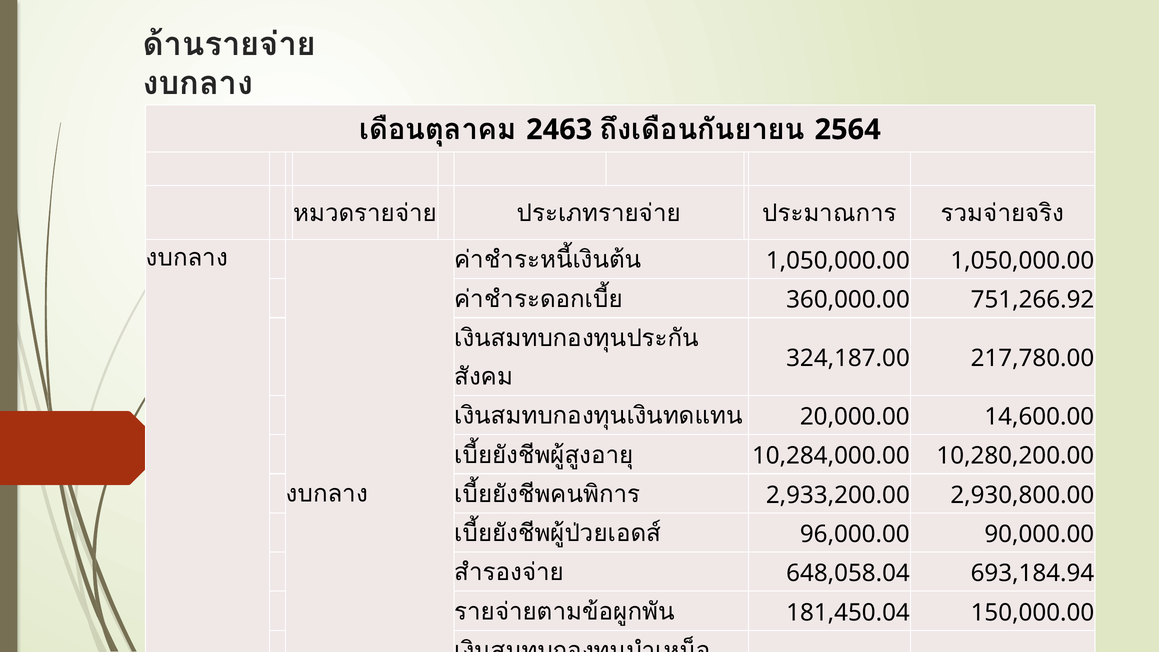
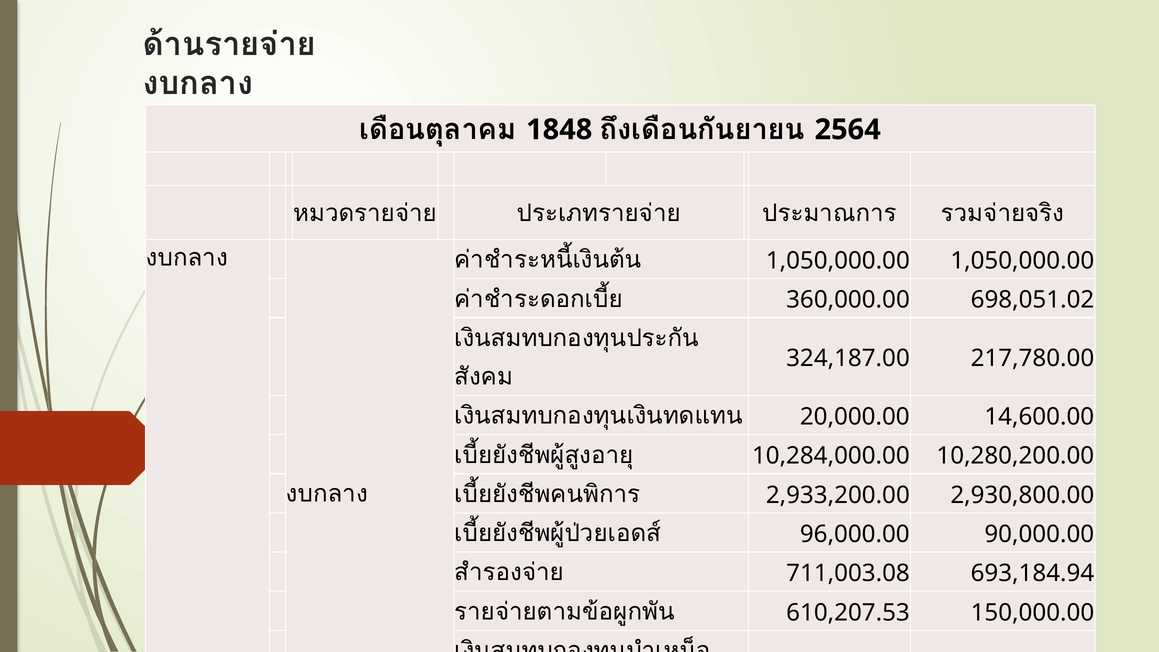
2463: 2463 -> 1848 (559, 130)
751,266.92: 751,266.92 -> 698,051.02 (1032, 300)
648,058.04: 648,058.04 -> 711,003.08 (848, 573)
181,450.04: 181,450.04 -> 610,207.53 (848, 612)
